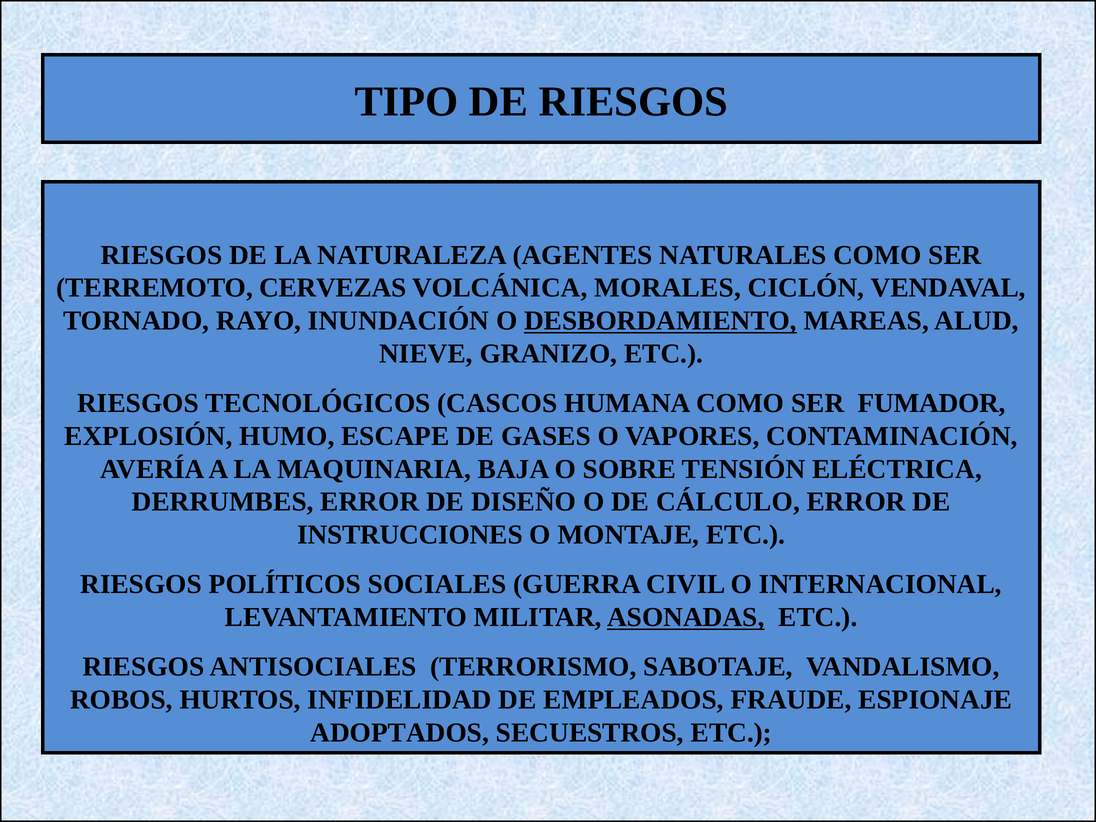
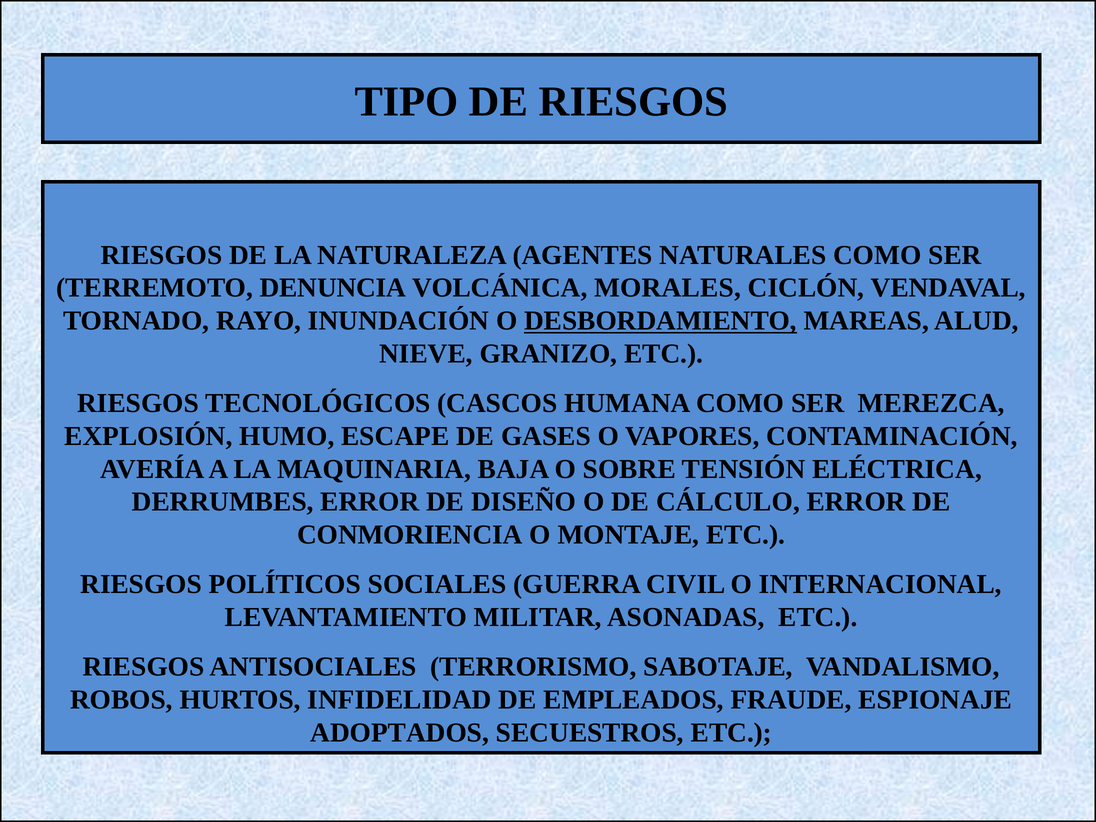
CERVEZAS: CERVEZAS -> DENUNCIA (333, 288)
FUMADOR: FUMADOR -> MEREZCA (931, 403)
INSTRUCCIONES: INSTRUCCIONES -> CONMORIENCIA (410, 535)
ASONADAS underline: present -> none (686, 617)
